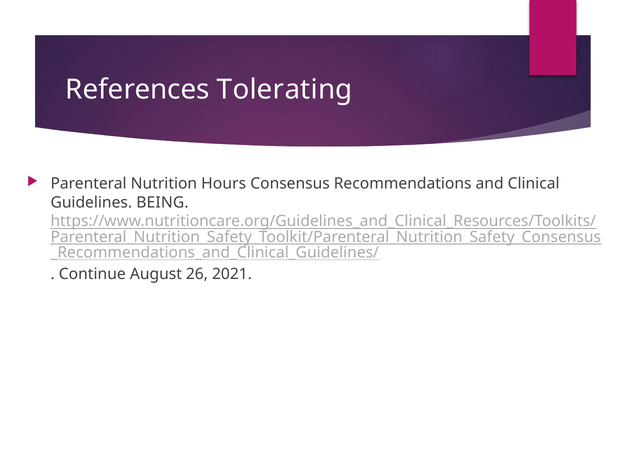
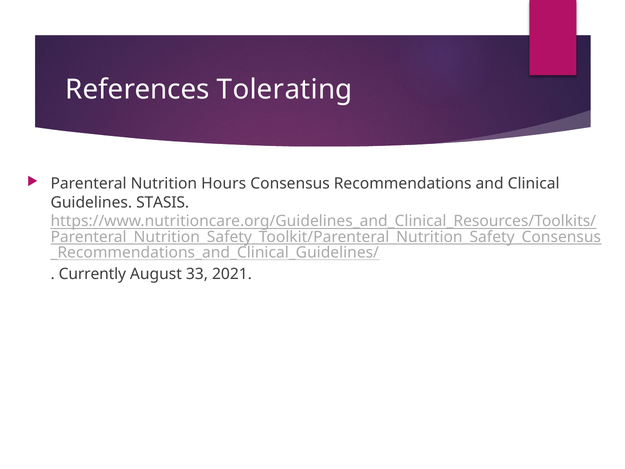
BEING: BEING -> STASIS (163, 202)
Continue: Continue -> Currently (92, 274)
26: 26 -> 33 (197, 274)
